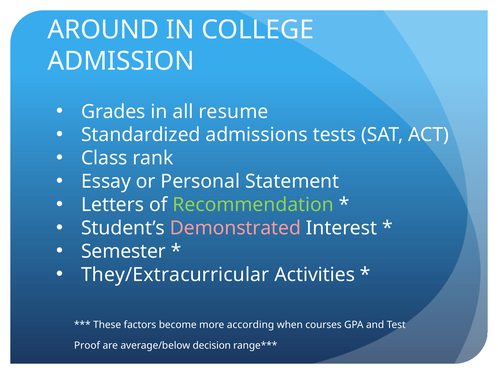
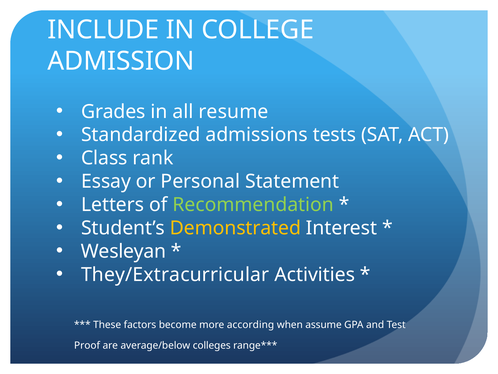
AROUND: AROUND -> INCLUDE (103, 30)
Demonstrated colour: pink -> yellow (235, 228)
Semester: Semester -> Wesleyan (124, 251)
courses: courses -> assume (324, 324)
decision: decision -> colleges (212, 345)
